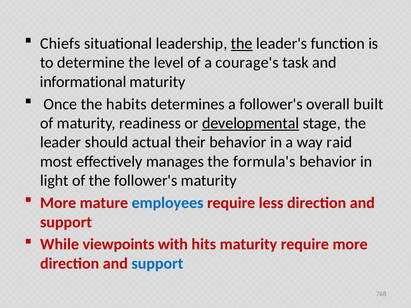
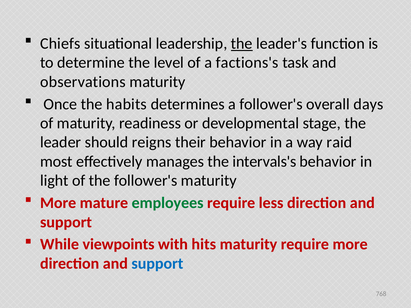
courage's: courage's -> factions's (247, 63)
informational: informational -> observations (83, 82)
built: built -> days (368, 104)
developmental underline: present -> none (251, 123)
actual: actual -> reigns (152, 142)
formula's: formula's -> intervals's (265, 162)
employees colour: blue -> green (168, 203)
